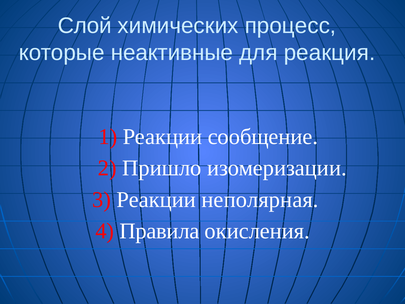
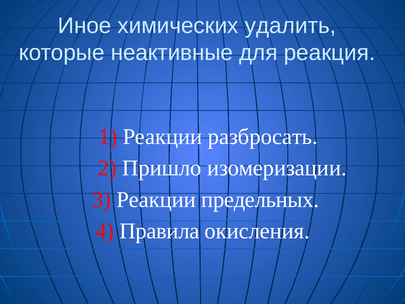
Слой: Слой -> Иное (85, 26)
процесс: процесс -> удалить (290, 26)
сообщение: сообщение -> разбросать (263, 137)
неполярная: неполярная -> предельных (260, 200)
